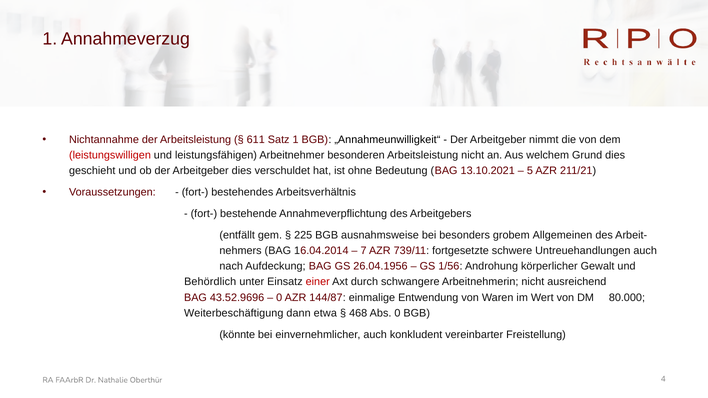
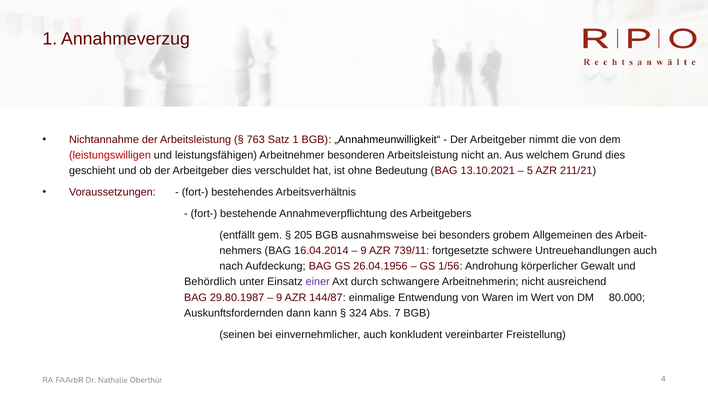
611: 611 -> 763 (256, 140)
225: 225 -> 205 (303, 235)
7: 7 -> 9 (364, 251)
einer colour: red -> purple (318, 282)
43.52.9696: 43.52.9696 -> 29.80.1987 (237, 298)
0: 0 -> 9 (279, 298)
Weiterbeschäftigung: Weiterbeschäftigung -> Auskunftsfordernden (234, 313)
etwa: etwa -> kann (325, 313)
468: 468 -> 324 (358, 313)
Abs 0: 0 -> 7 (397, 313)
könnte: könnte -> seinen (237, 335)
